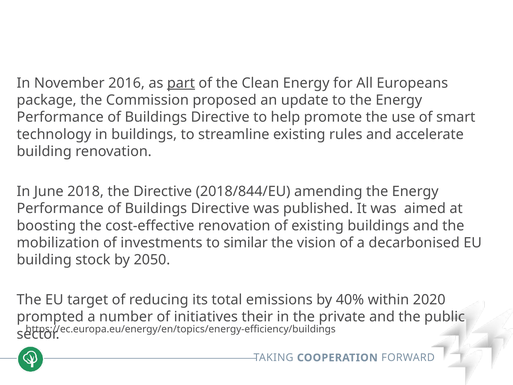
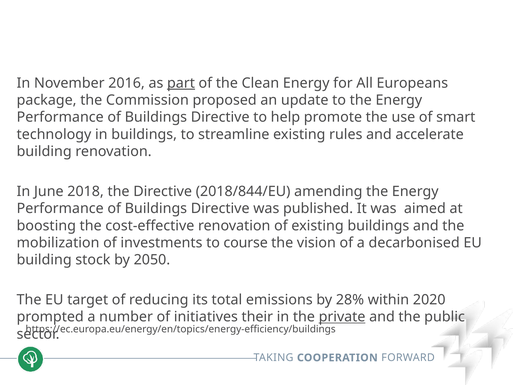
similar: similar -> course (246, 243)
40%: 40% -> 28% (350, 300)
private underline: none -> present (342, 317)
